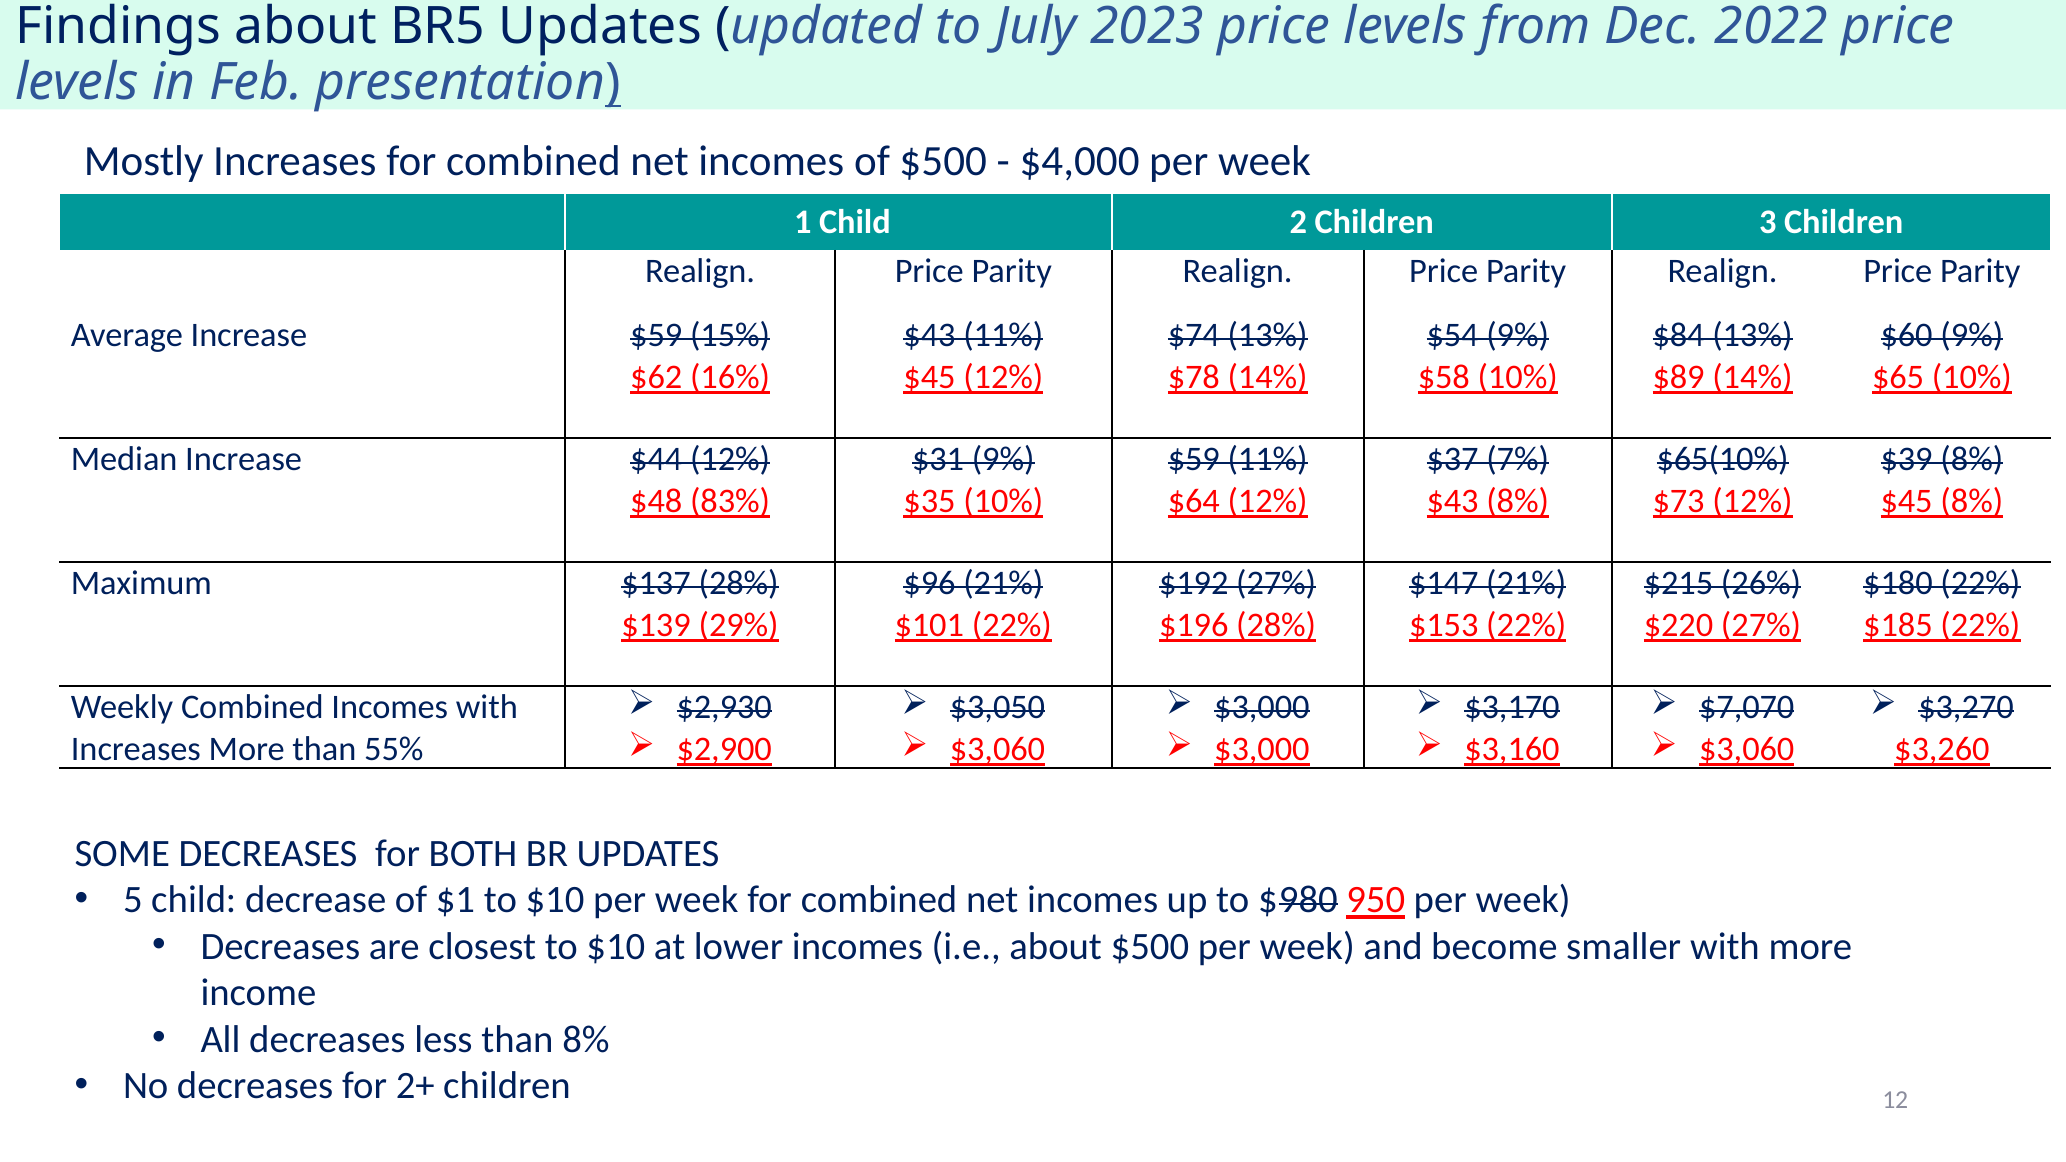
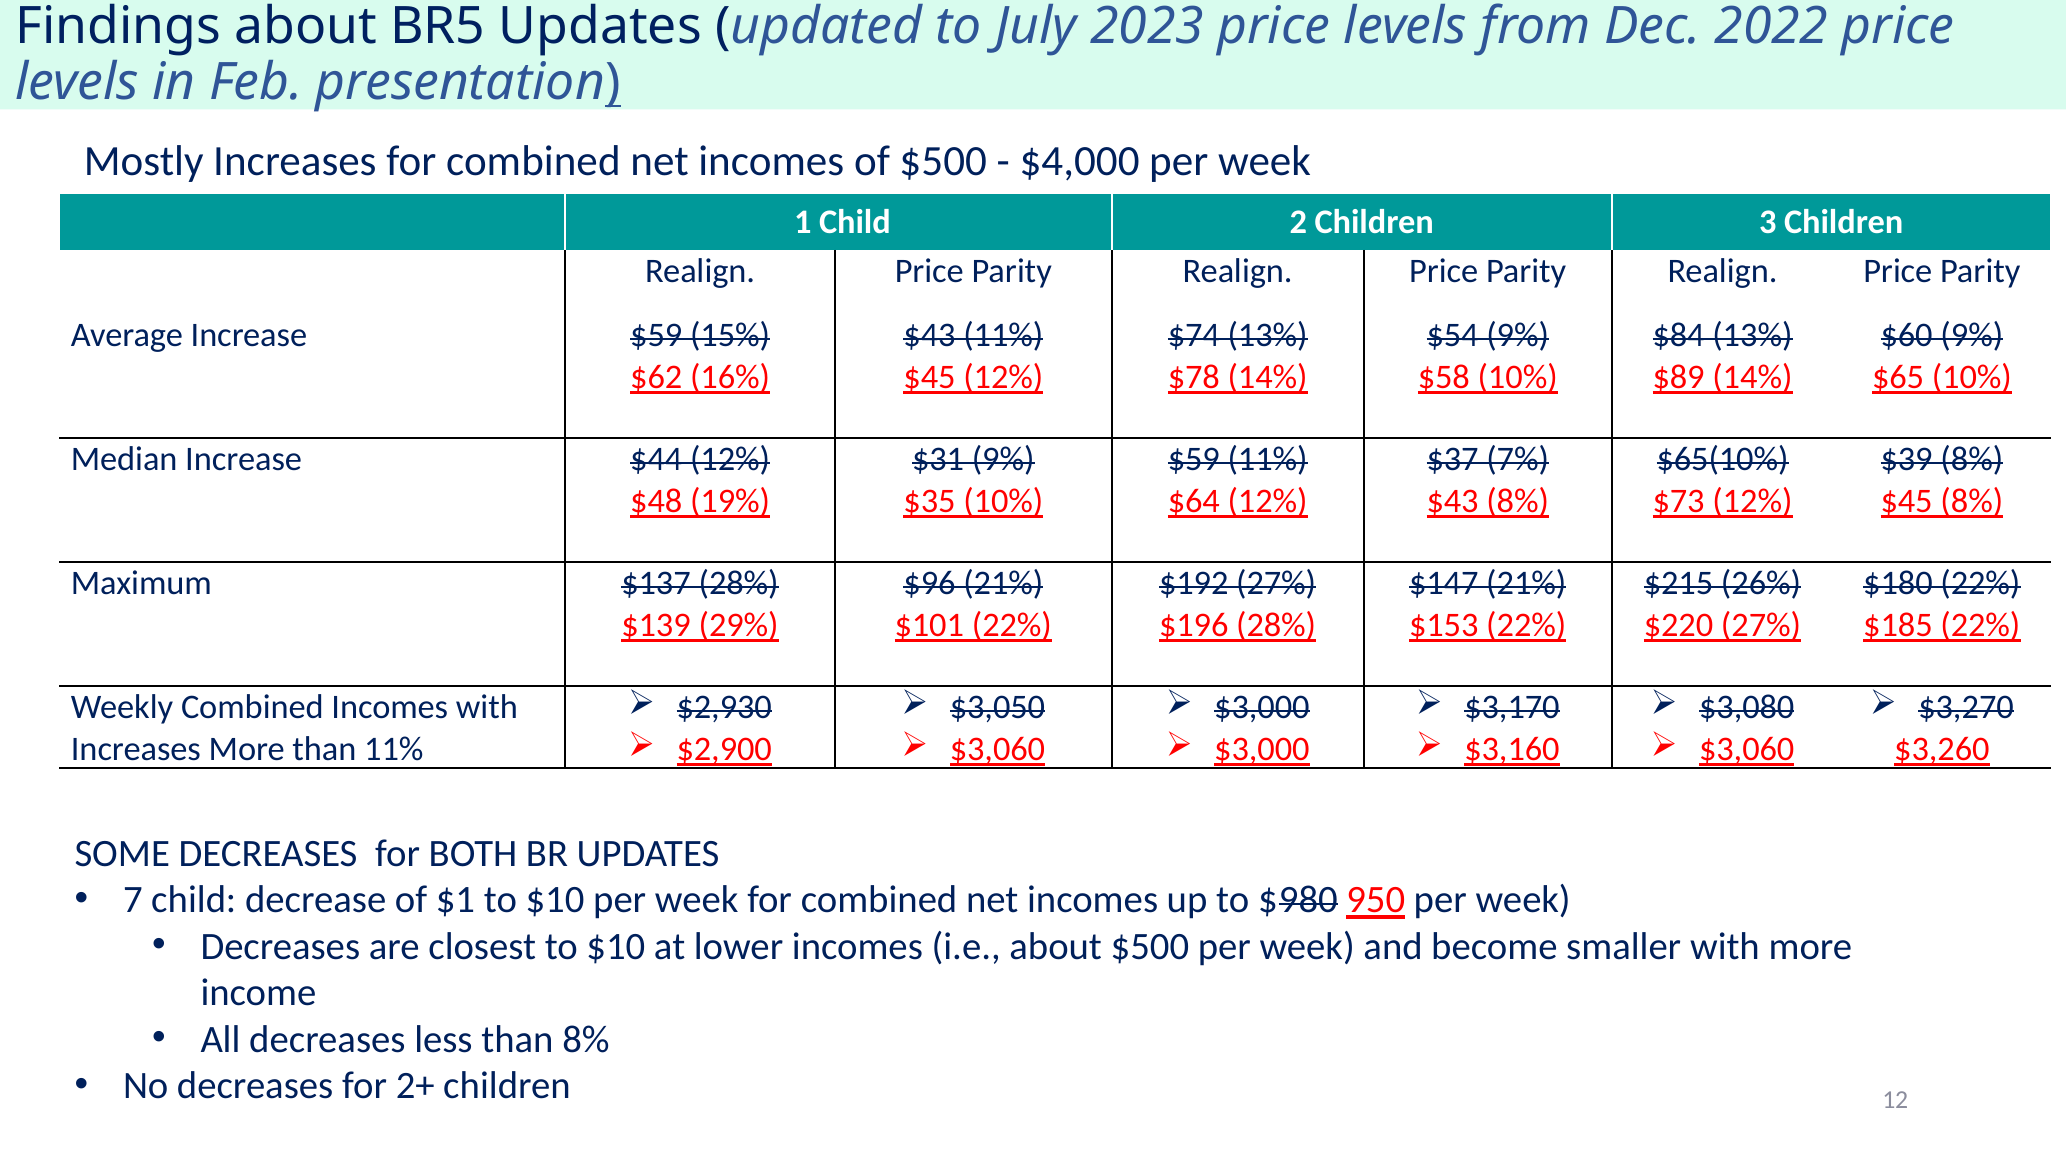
83%: 83% -> 19% (730, 501)
$7,070: $7,070 -> $3,080 (1747, 707)
than 55%: 55% -> 11% (394, 749)
5: 5 -> 7 (133, 900)
